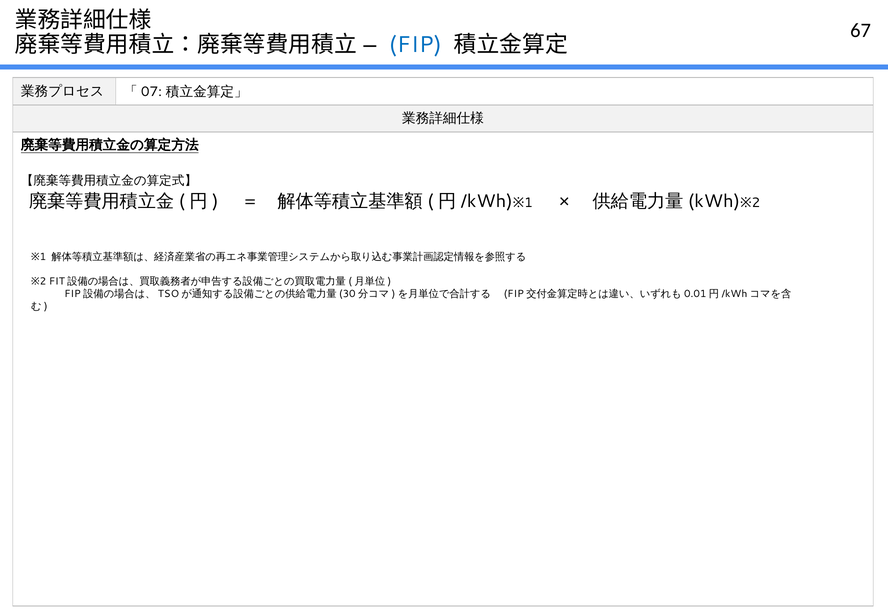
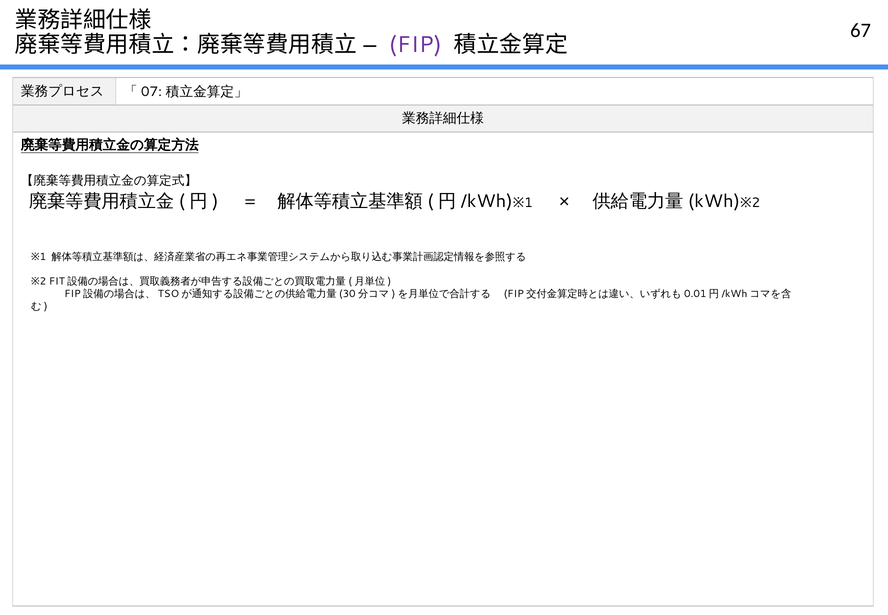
FIP colour: blue -> purple (415, 45)
